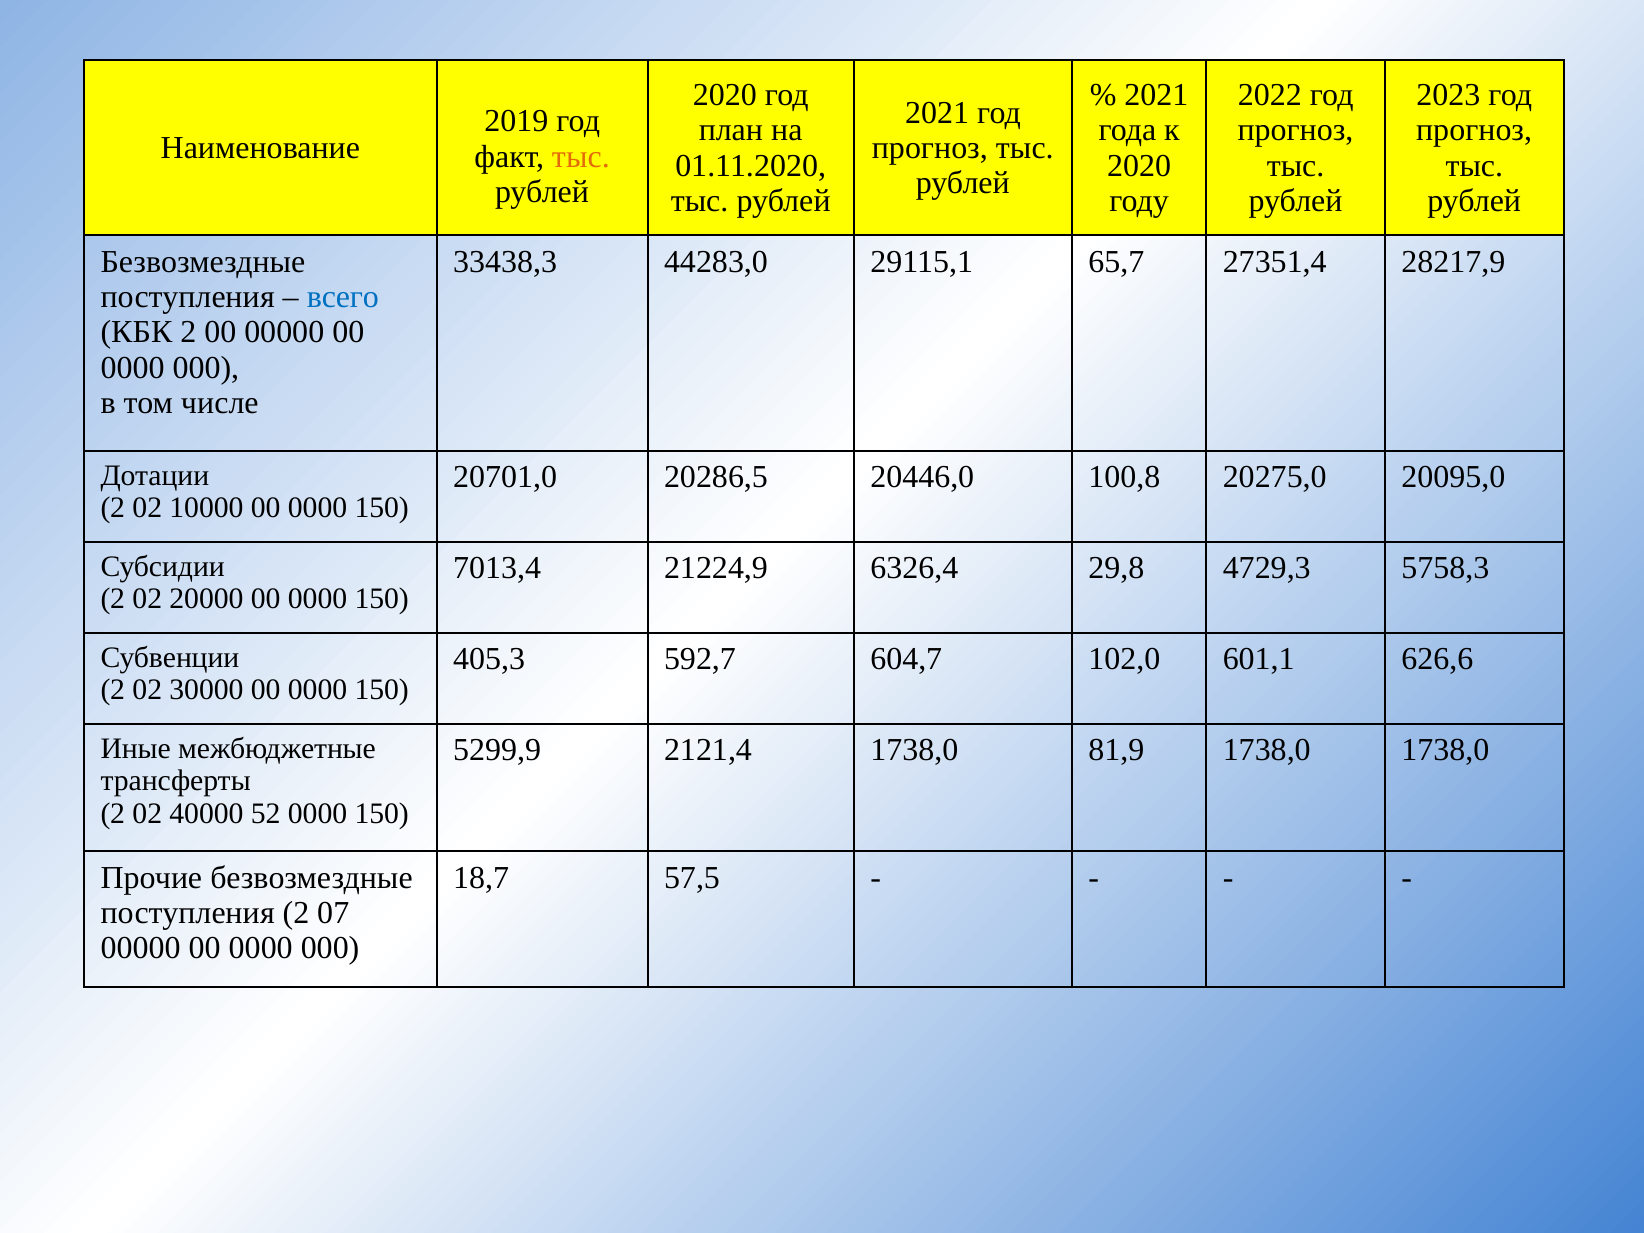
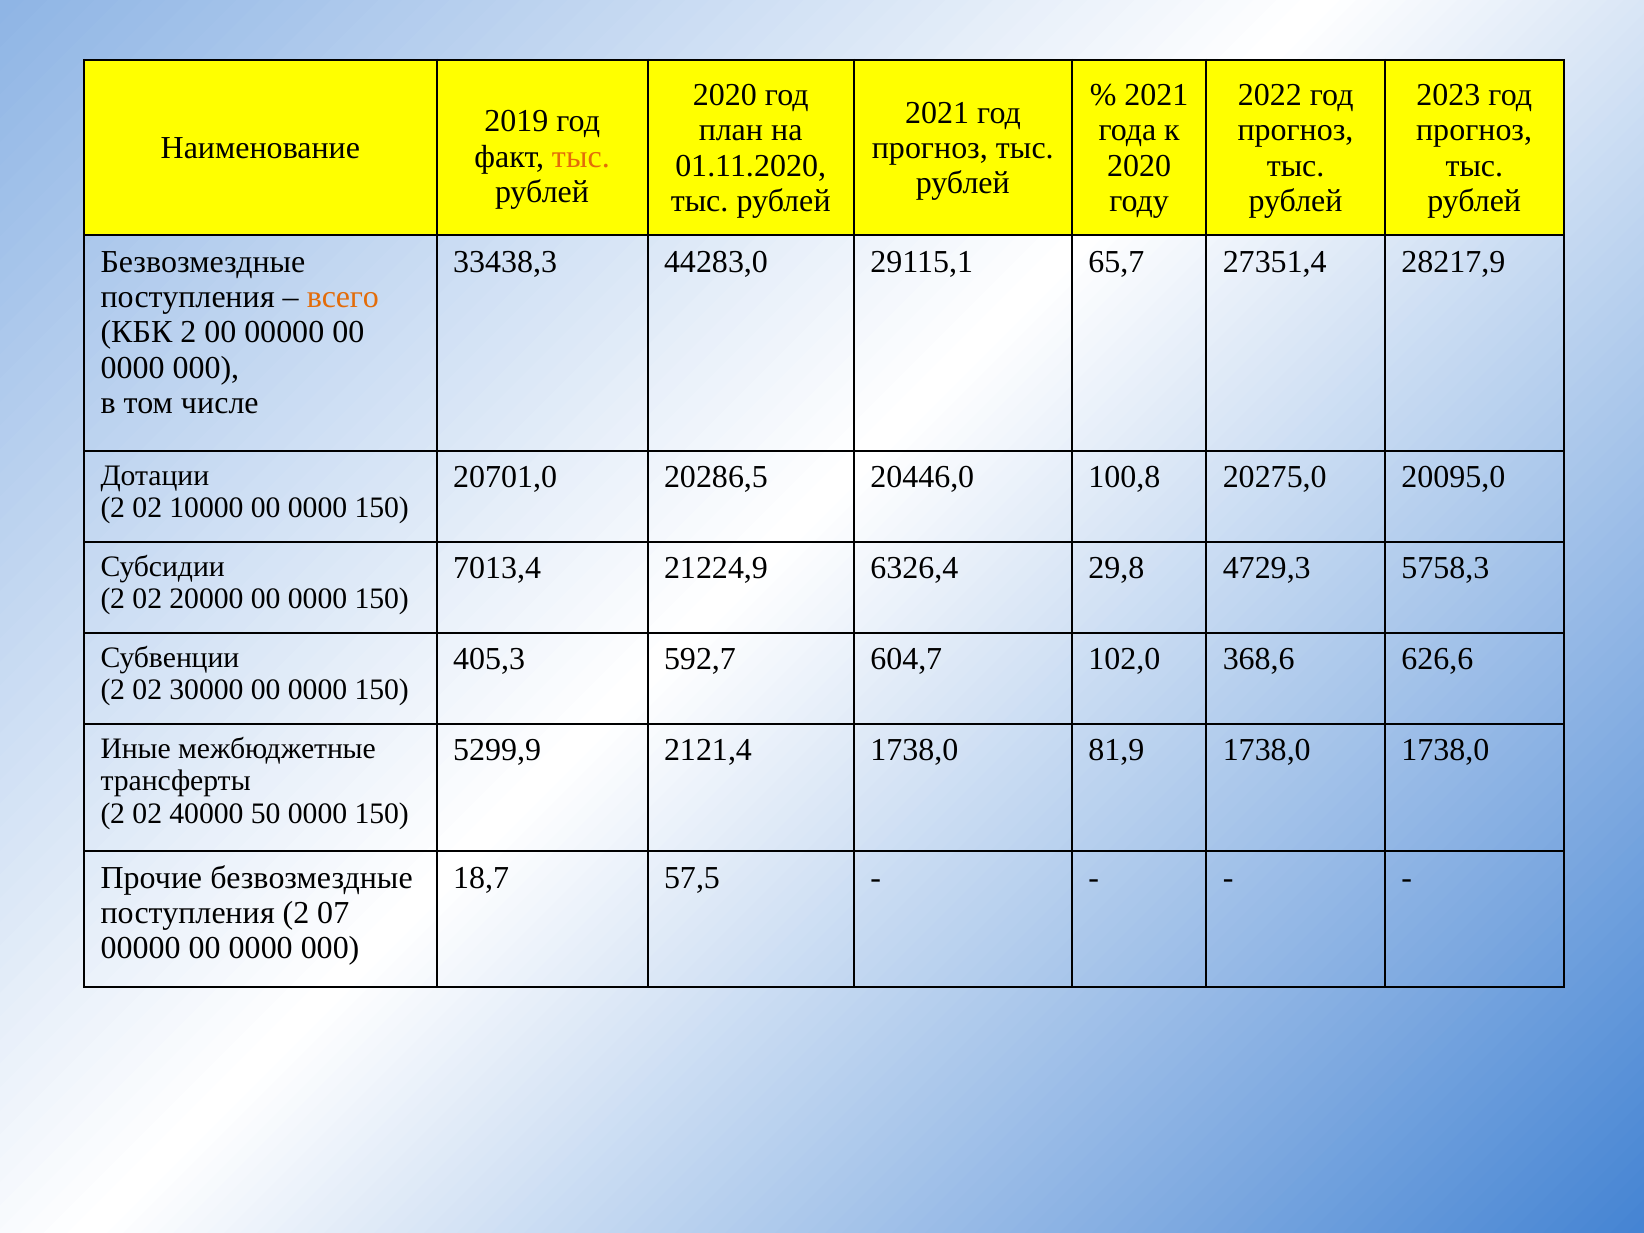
всего colour: blue -> orange (343, 297)
601,1: 601,1 -> 368,6 (1259, 659)
52: 52 -> 50 (266, 813)
